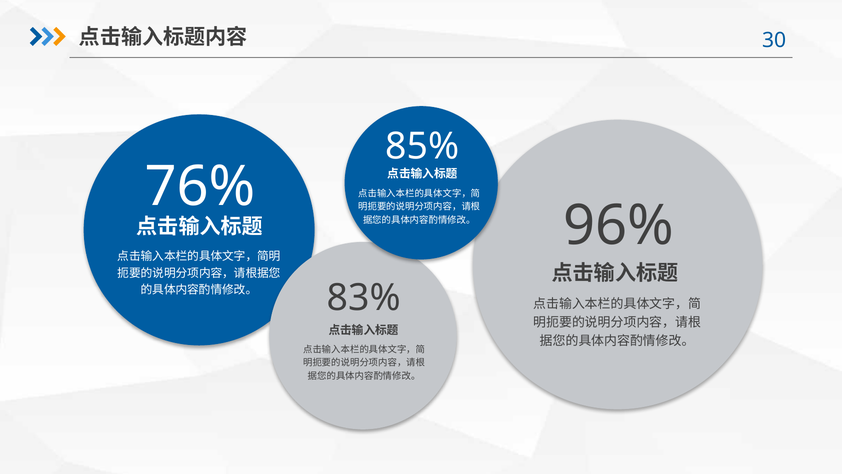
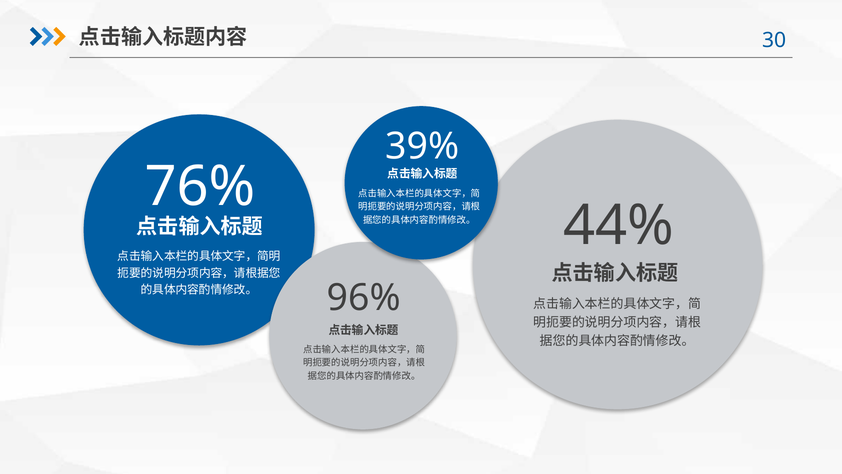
85%: 85% -> 39% (422, 146)
96%: 96% -> 44% (619, 225)
83%: 83% -> 96% (364, 297)
